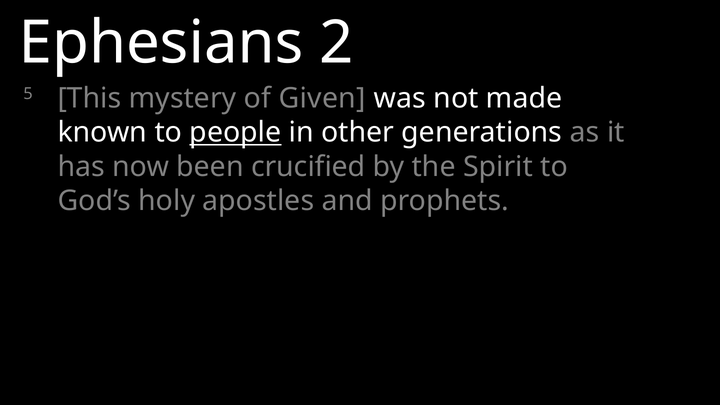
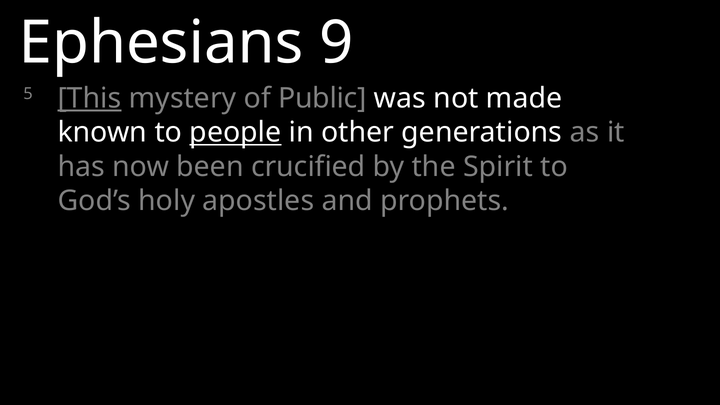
2: 2 -> 9 (336, 43)
This underline: none -> present (90, 98)
Given: Given -> Public (322, 98)
